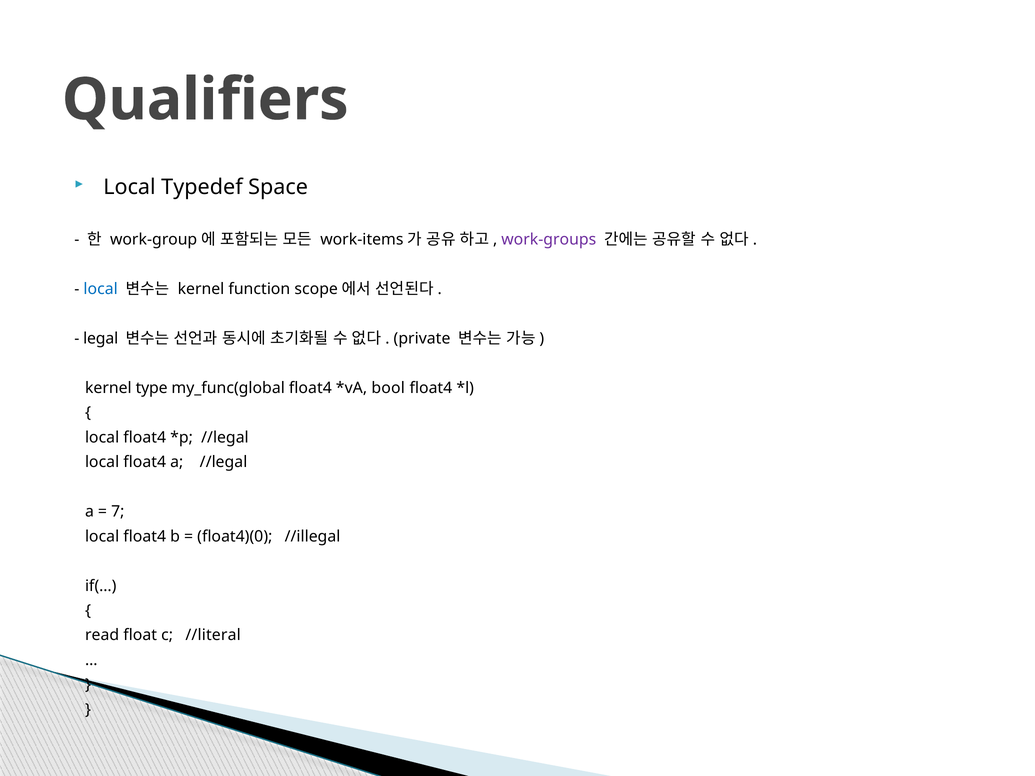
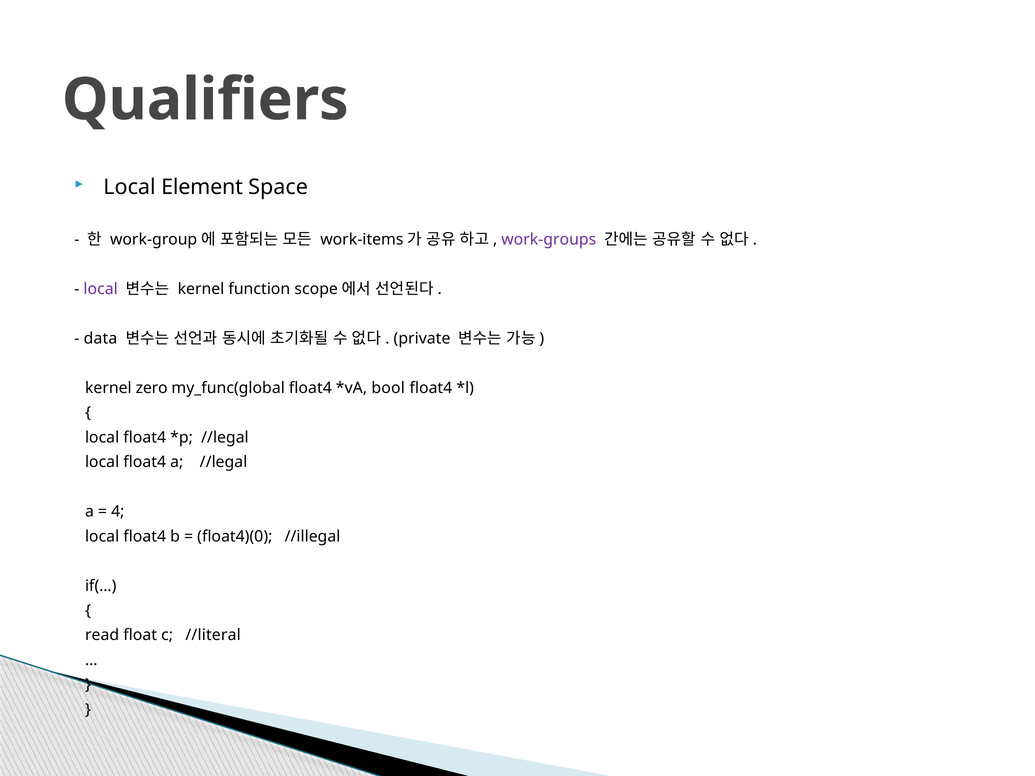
Typedef: Typedef -> Element (202, 187)
local colour: blue -> purple (101, 289)
legal: legal -> data (101, 339)
type: type -> zero (152, 388)
7: 7 -> 4 (118, 512)
